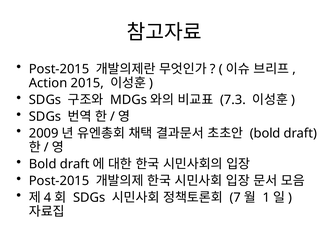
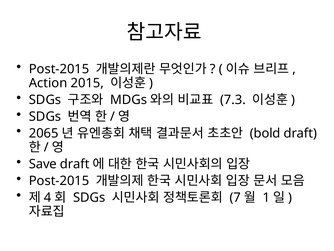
2009: 2009 -> 2065 (44, 133)
Bold: Bold -> Save (43, 164)
